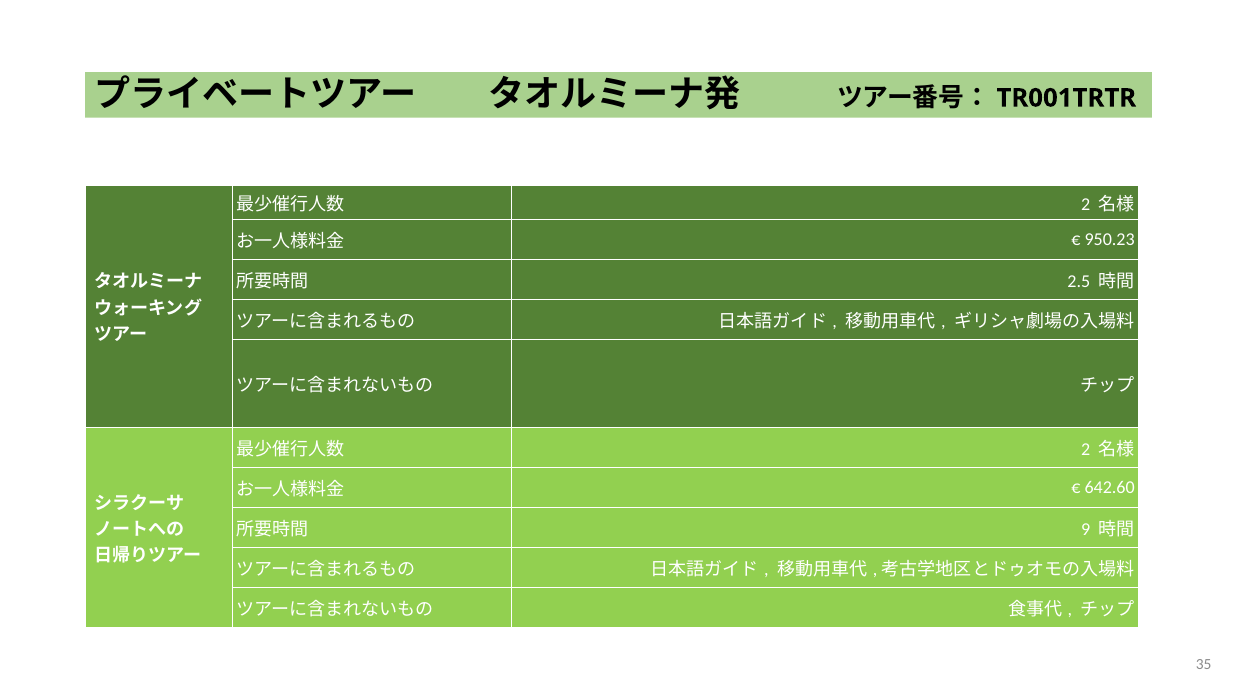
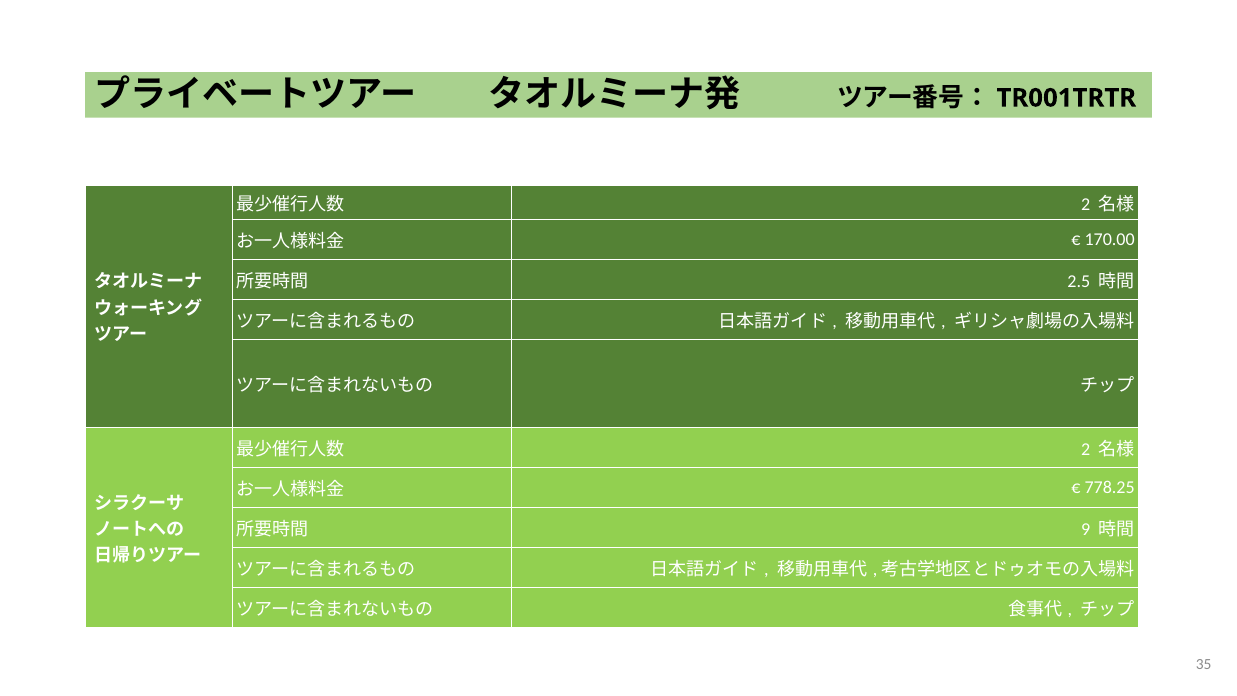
950.23: 950.23 -> 170.00 (1110, 239)
642.60: 642.60 -> 778.25 (1110, 488)
